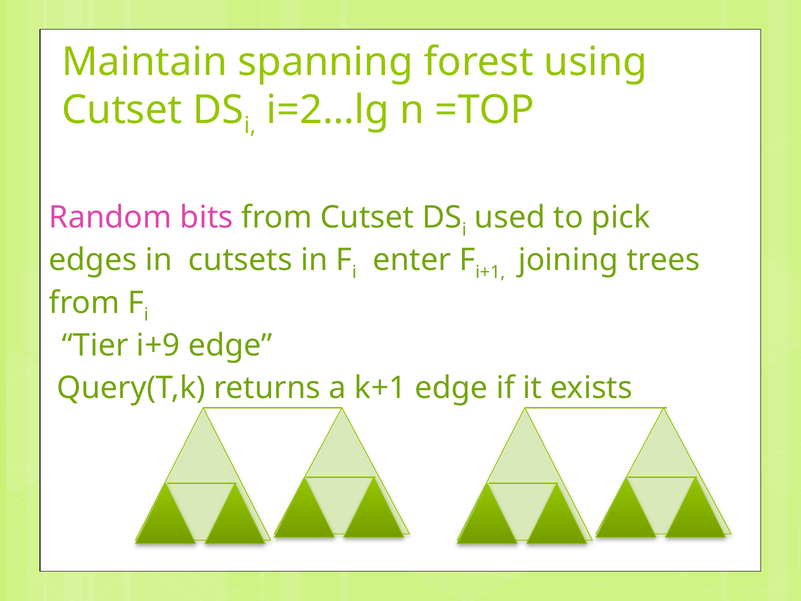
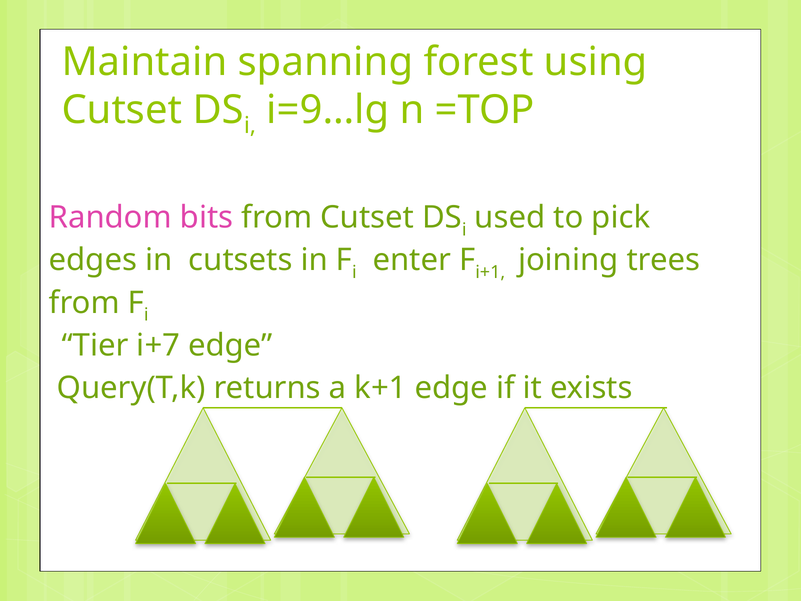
i=2…lg: i=2…lg -> i=9…lg (328, 110)
i+9: i+9 -> i+7 (158, 345)
